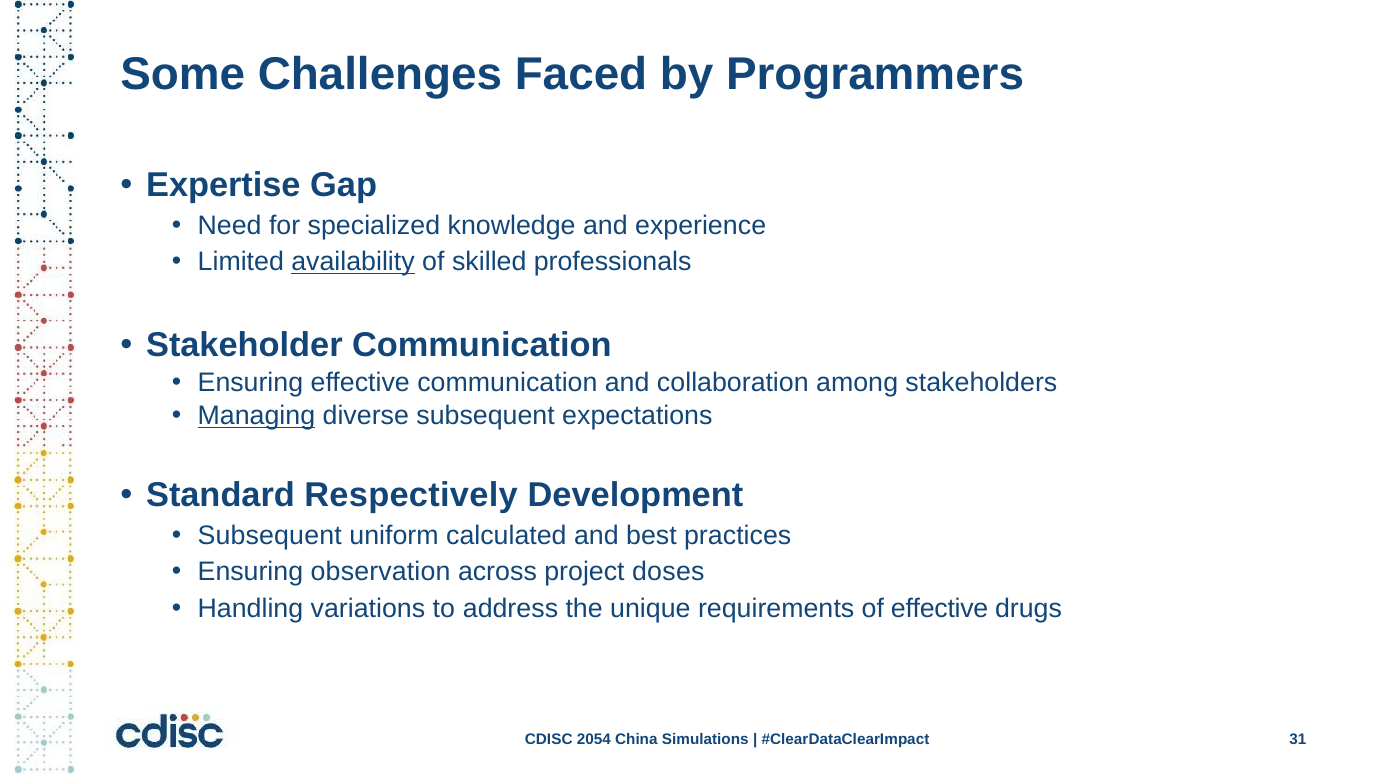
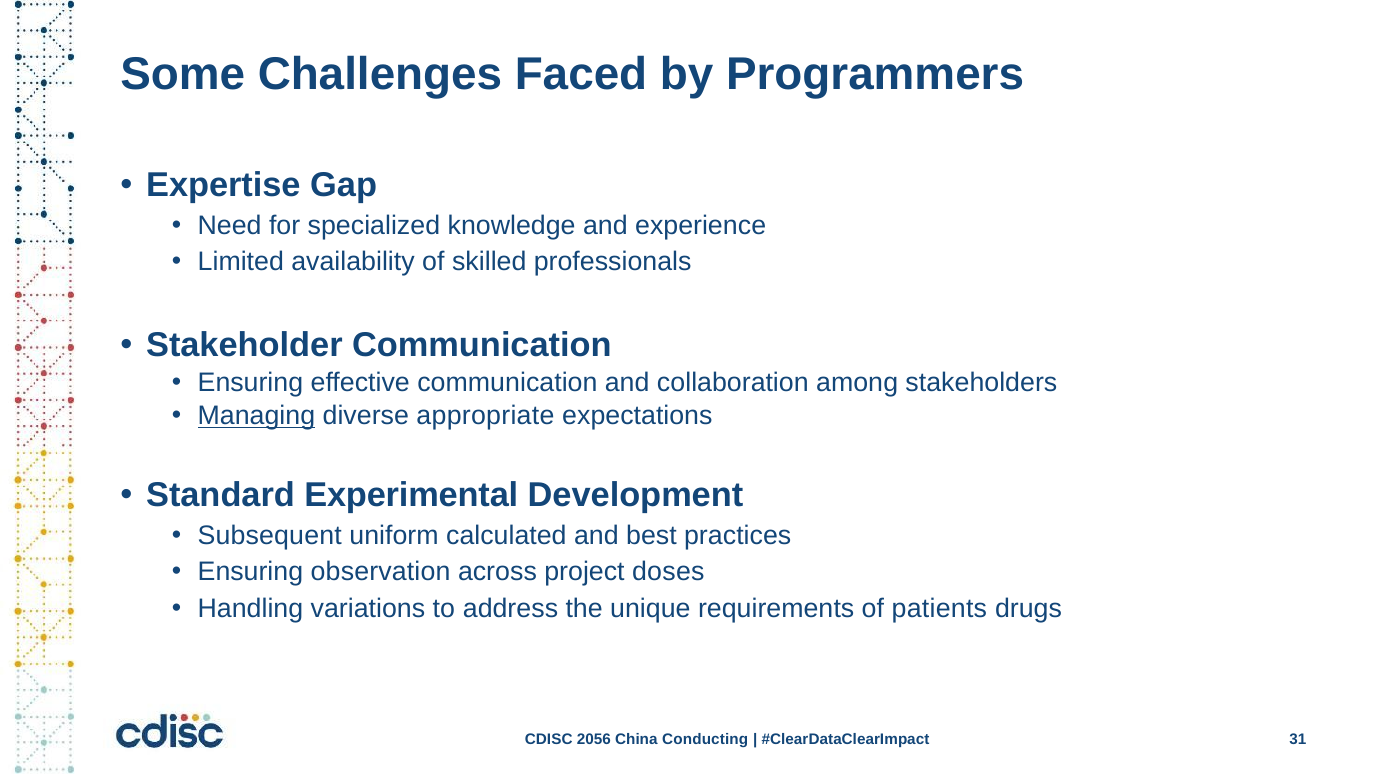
availability underline: present -> none (353, 262)
diverse subsequent: subsequent -> appropriate (485, 416)
Respectively: Respectively -> Experimental (411, 495)
of effective: effective -> patients (939, 608)
2054: 2054 -> 2056 (594, 738)
Simulations: Simulations -> Conducting (705, 738)
